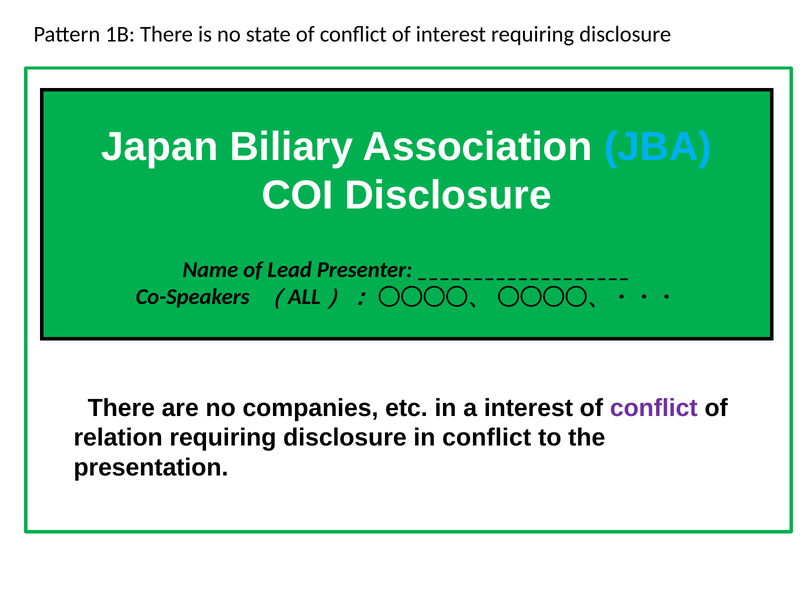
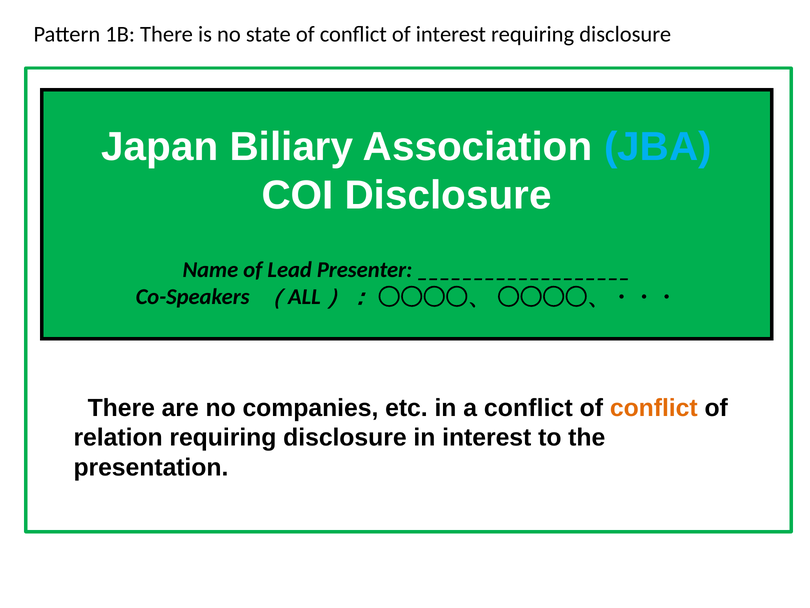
a interest: interest -> conflict (528, 408)
conflict colour: purple -> orange (654, 408)
in conflict: conflict -> interest (487, 437)
